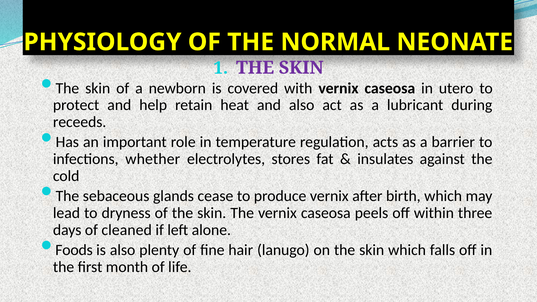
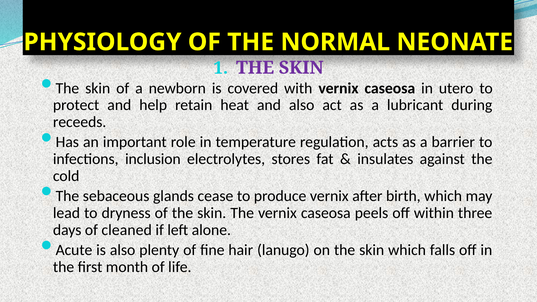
whether: whether -> inclusion (153, 159)
Foods: Foods -> Acute (74, 250)
